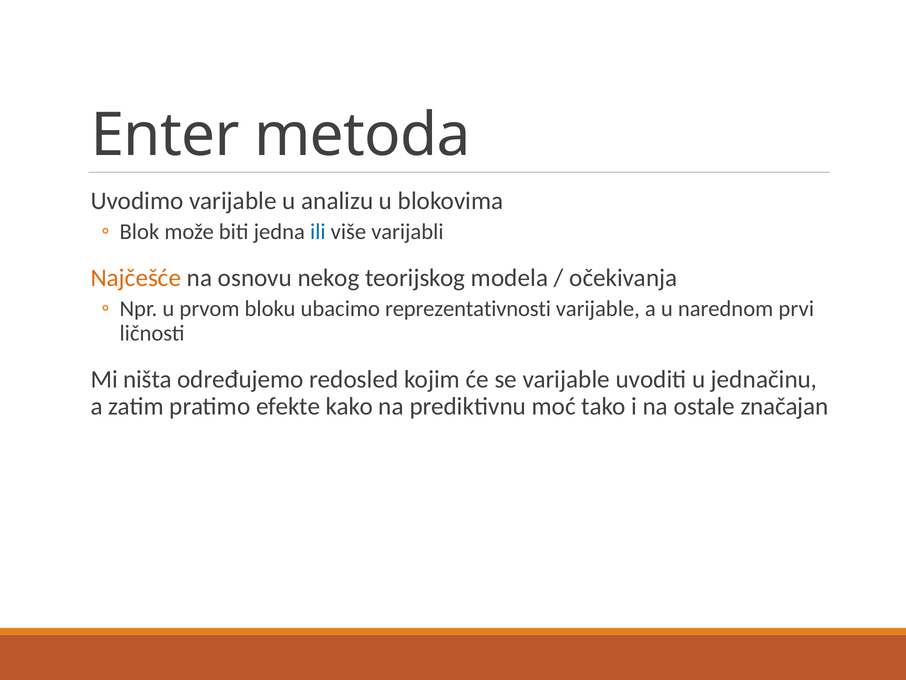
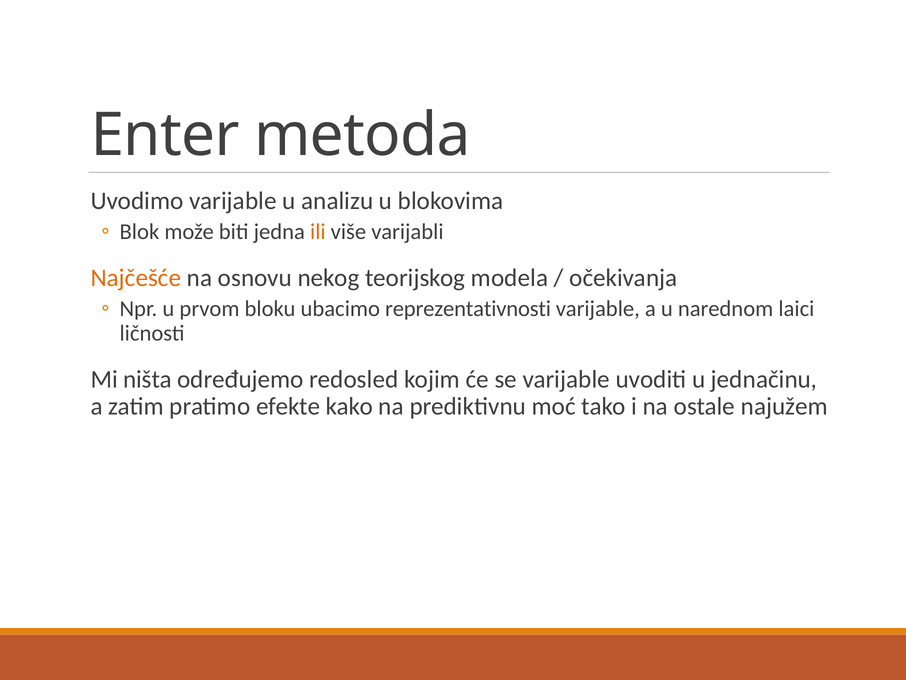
ili colour: blue -> orange (318, 232)
prvi: prvi -> laici (796, 309)
značajan: značajan -> najužem (784, 406)
